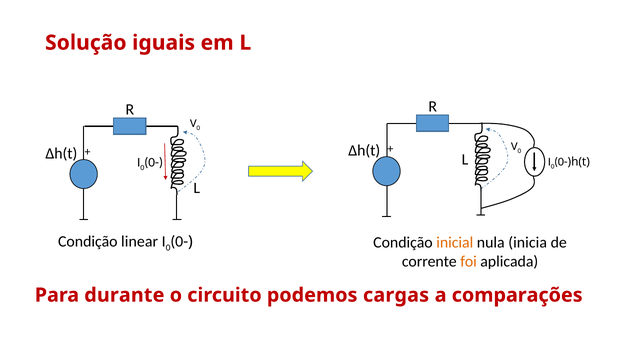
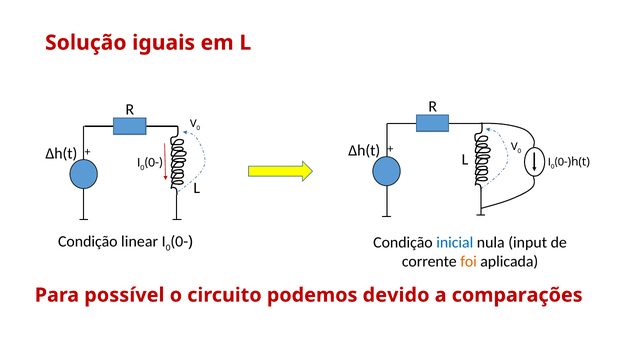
inicial colour: orange -> blue (455, 243)
inicia: inicia -> input (528, 243)
durante: durante -> possível (124, 295)
cargas: cargas -> devido (396, 295)
